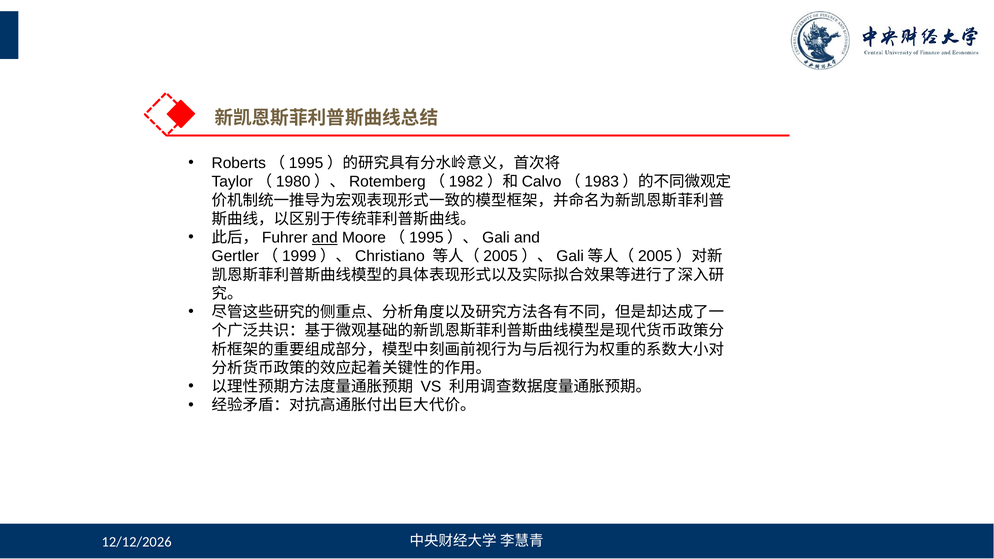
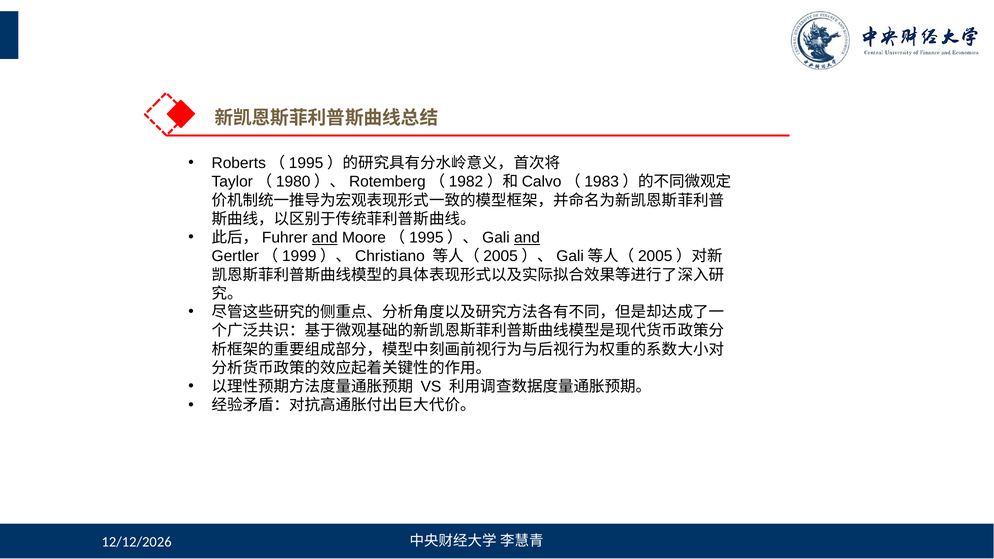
and underline: none -> present (527, 238)
